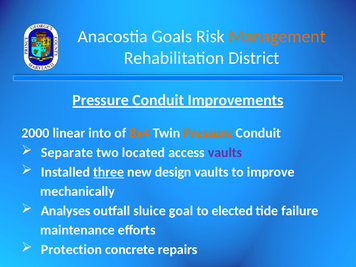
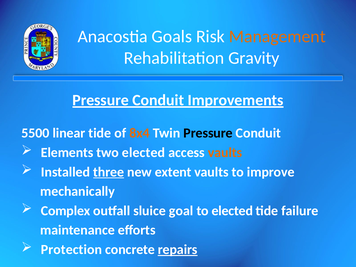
District: District -> Gravity (254, 58)
2000: 2000 -> 5500 (35, 133)
linear into: into -> tide (100, 133)
Pressure colour: orange -> black (208, 133)
Separate: Separate -> Elements (67, 153)
two located: located -> elected (144, 153)
vaults colour: purple -> orange (225, 153)
design: design -> extent (173, 172)
Analyses: Analyses -> Complex (66, 211)
repairs underline: none -> present (178, 250)
